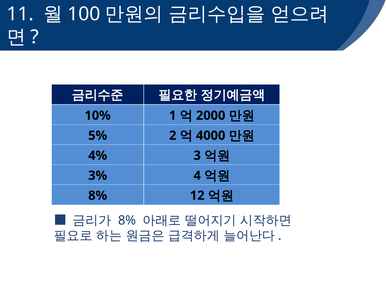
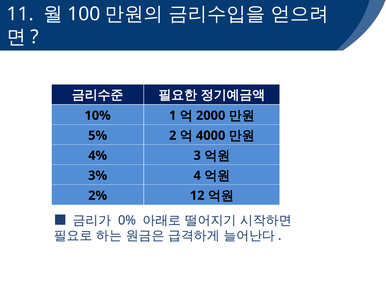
8%: 8% -> 2% (98, 196)
8%: 8% -> 0% (127, 221)
